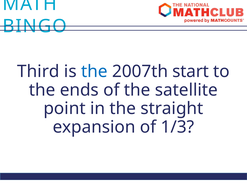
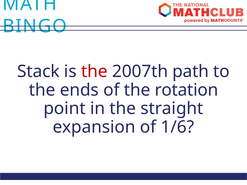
Third: Third -> Stack (38, 72)
the colour: blue -> red (94, 72)
start: start -> path (191, 72)
satellite: satellite -> rotation (186, 90)
1/3: 1/3 -> 1/6 (177, 127)
